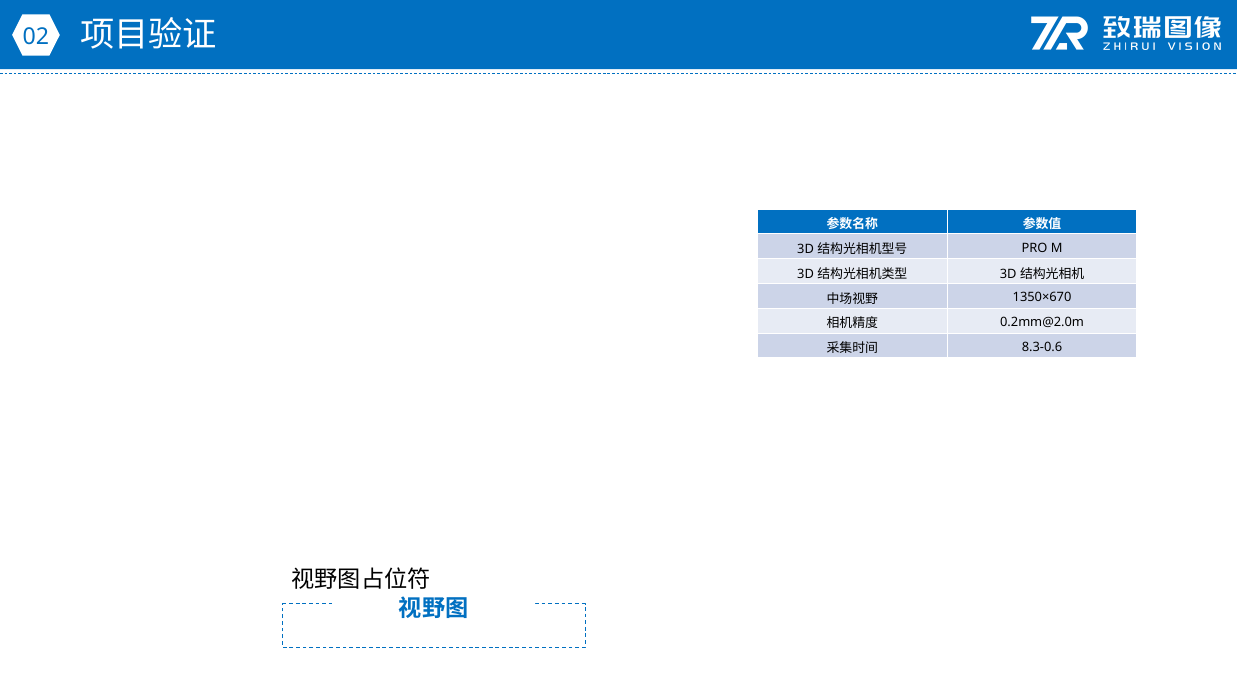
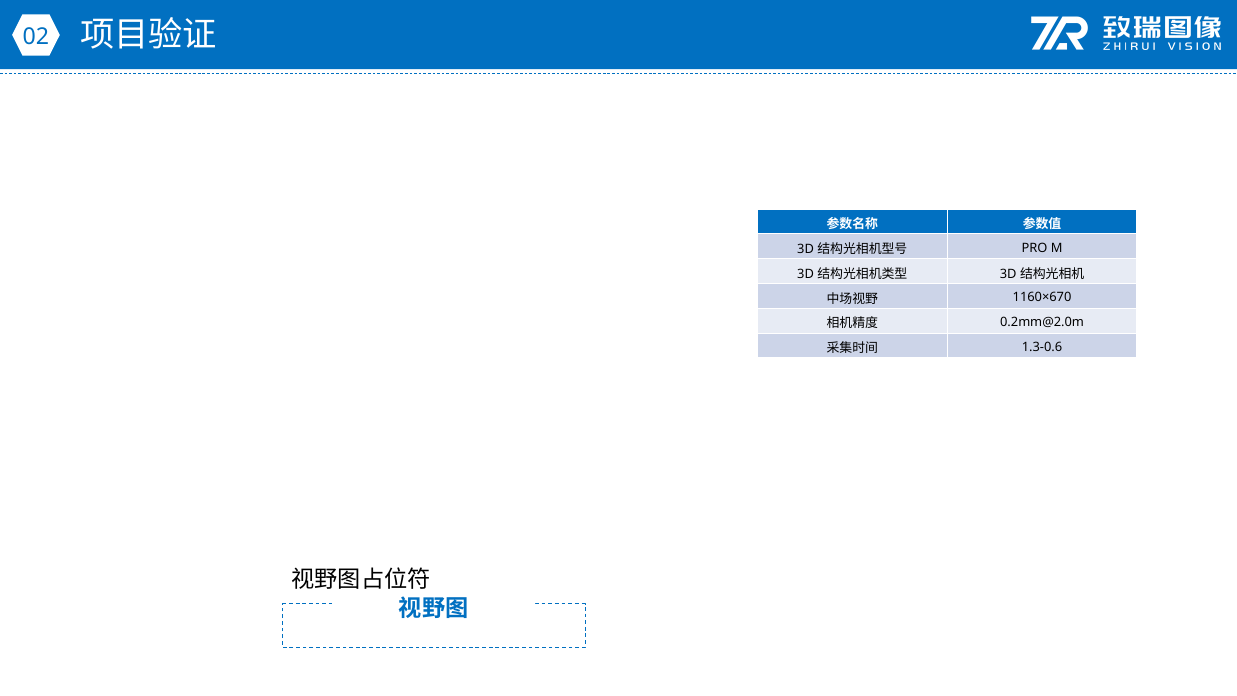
1350×670: 1350×670 -> 1160×670 (1042, 298)
8.3-0.6: 8.3-0.6 -> 1.3-0.6 (1042, 347)
